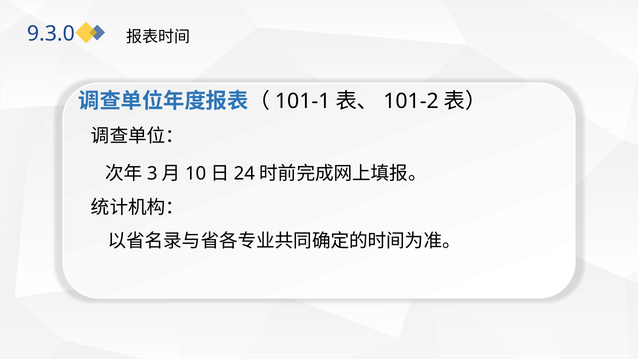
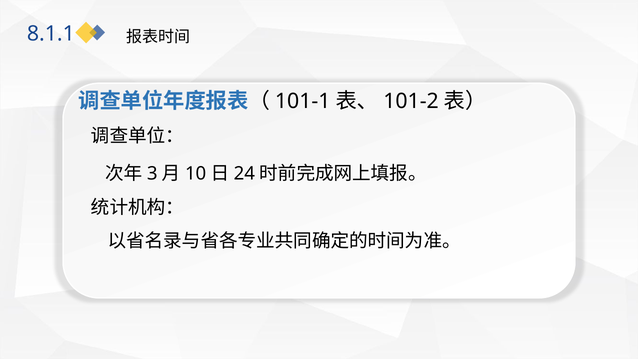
9.3.0: 9.3.0 -> 8.1.1 (51, 34)
